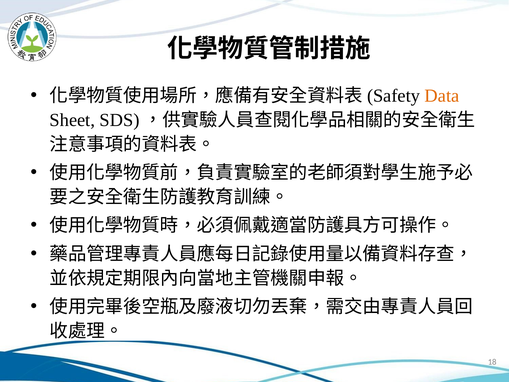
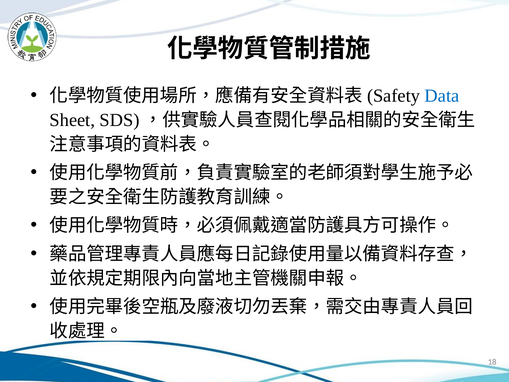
Data colour: orange -> blue (442, 96)
